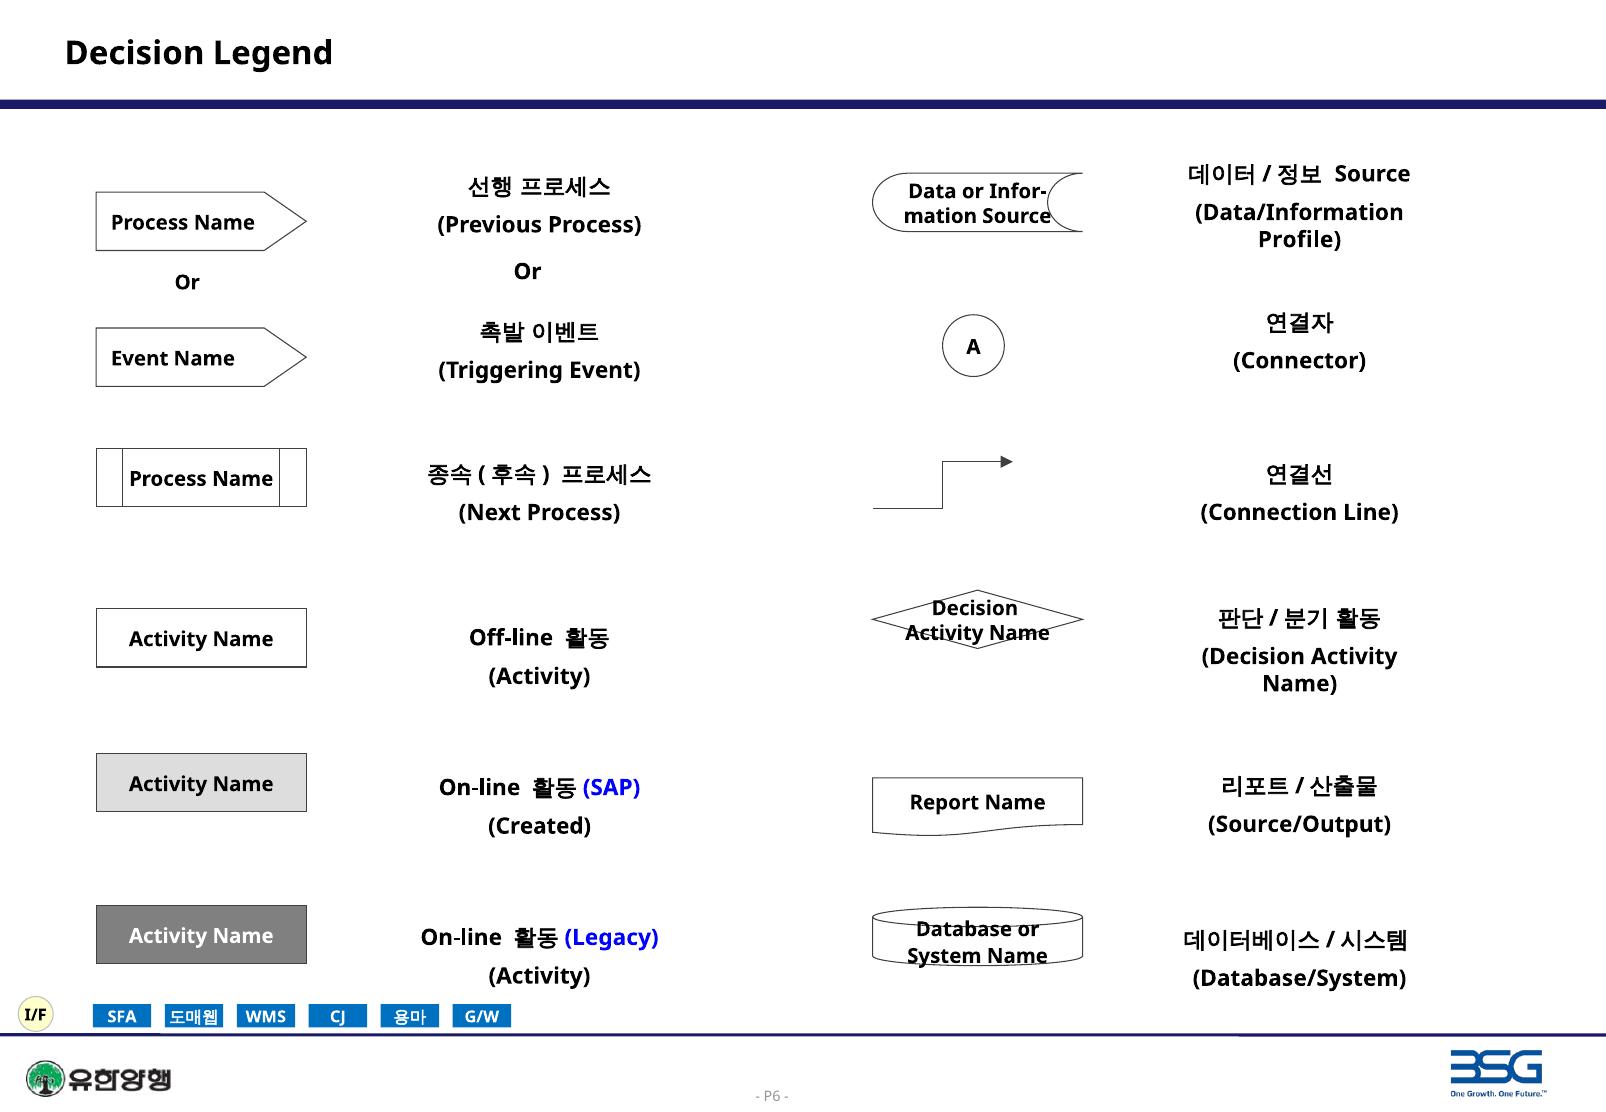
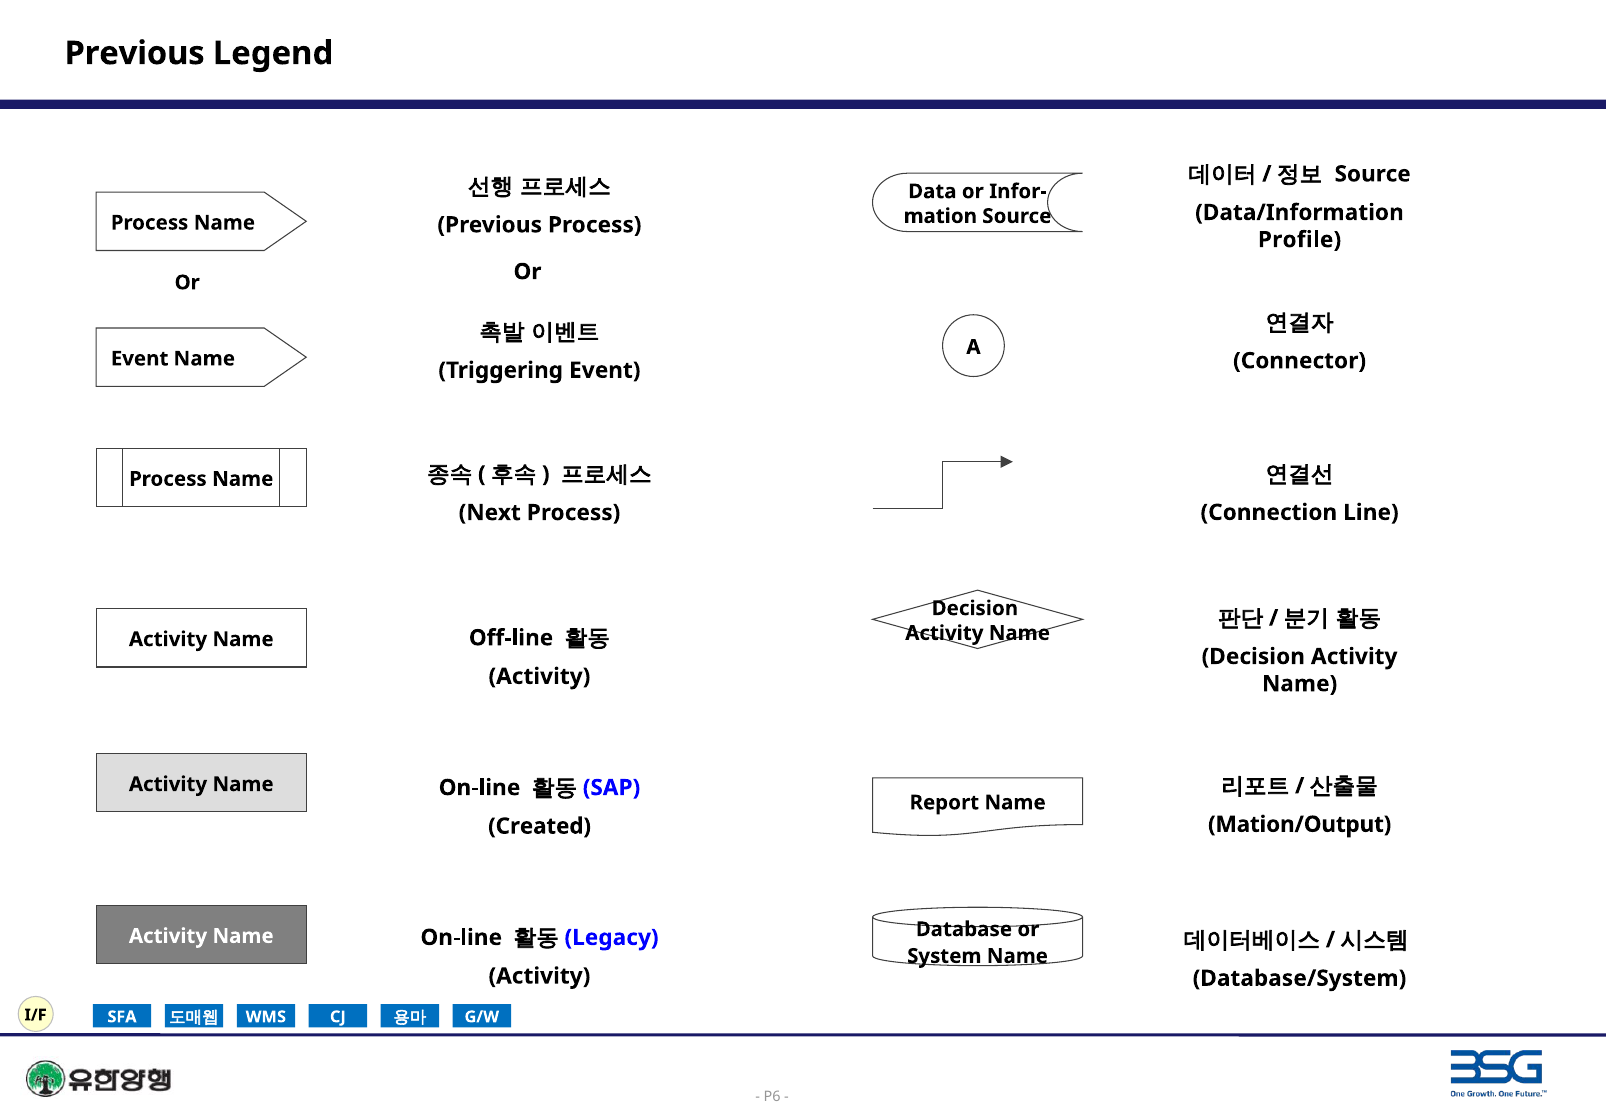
Decision: Decision -> Previous (135, 53)
Source/Output: Source/Output -> Mation/Output (1300, 824)
